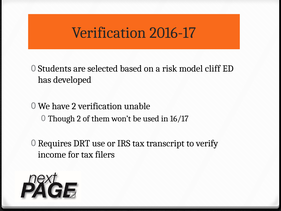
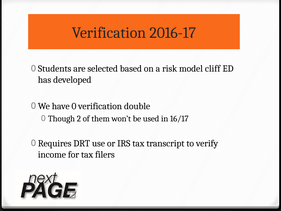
have 2: 2 -> 0 (74, 106)
unable: unable -> double (137, 106)
